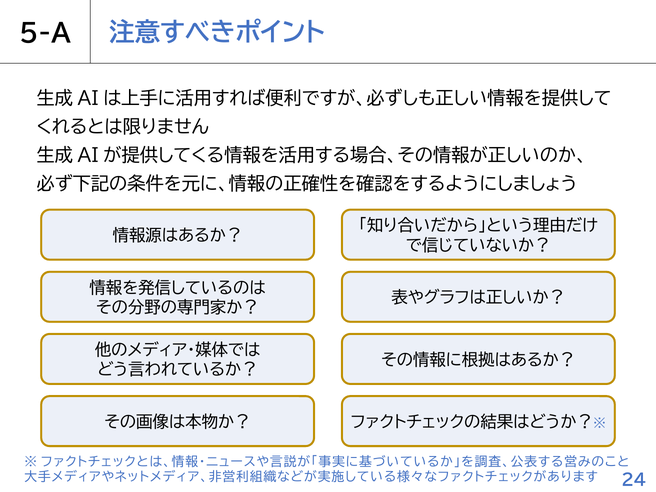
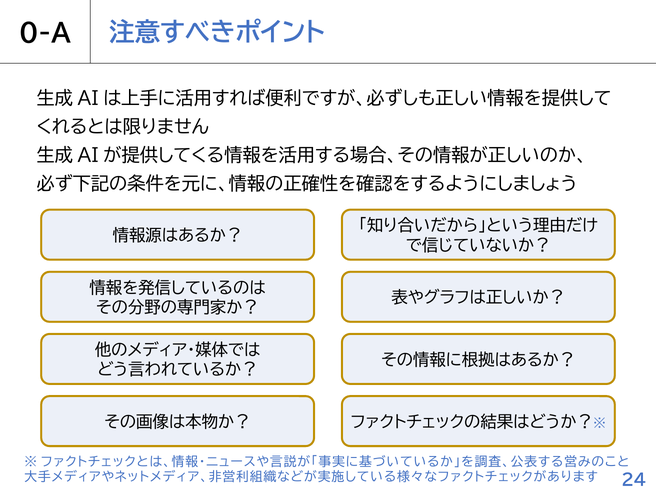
5-A: 5-A -> 0-A (45, 34)
